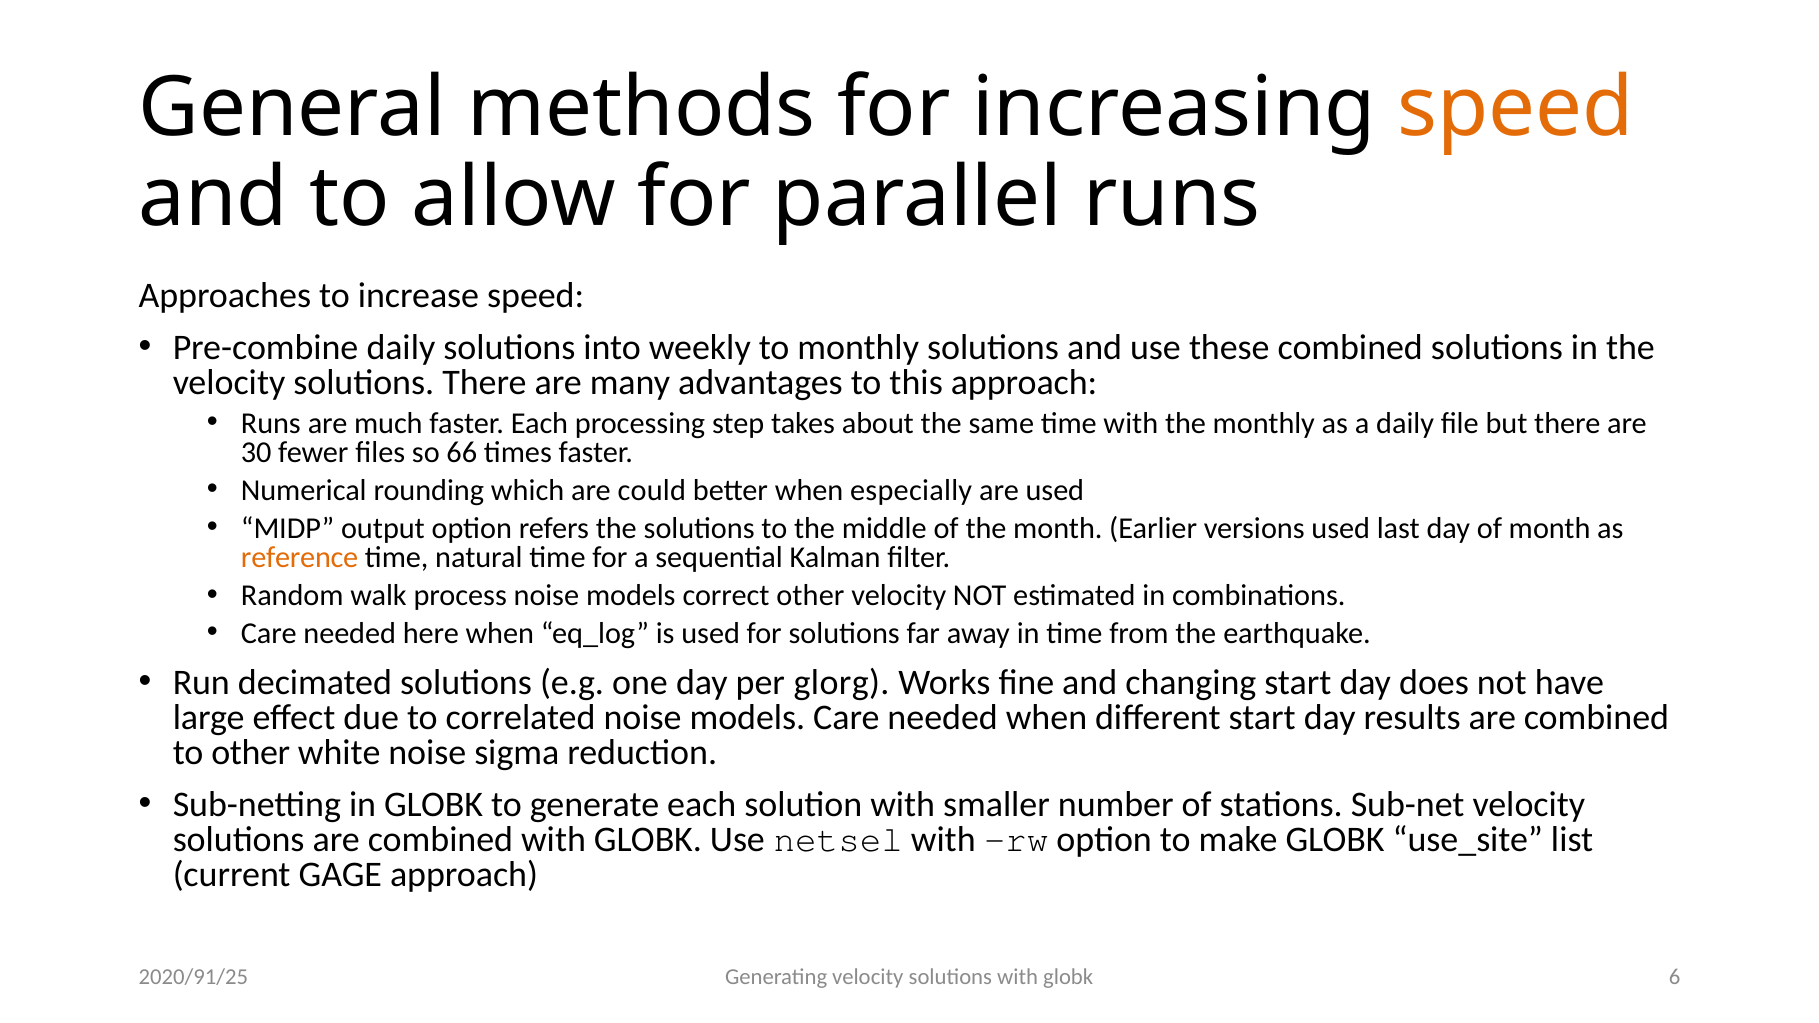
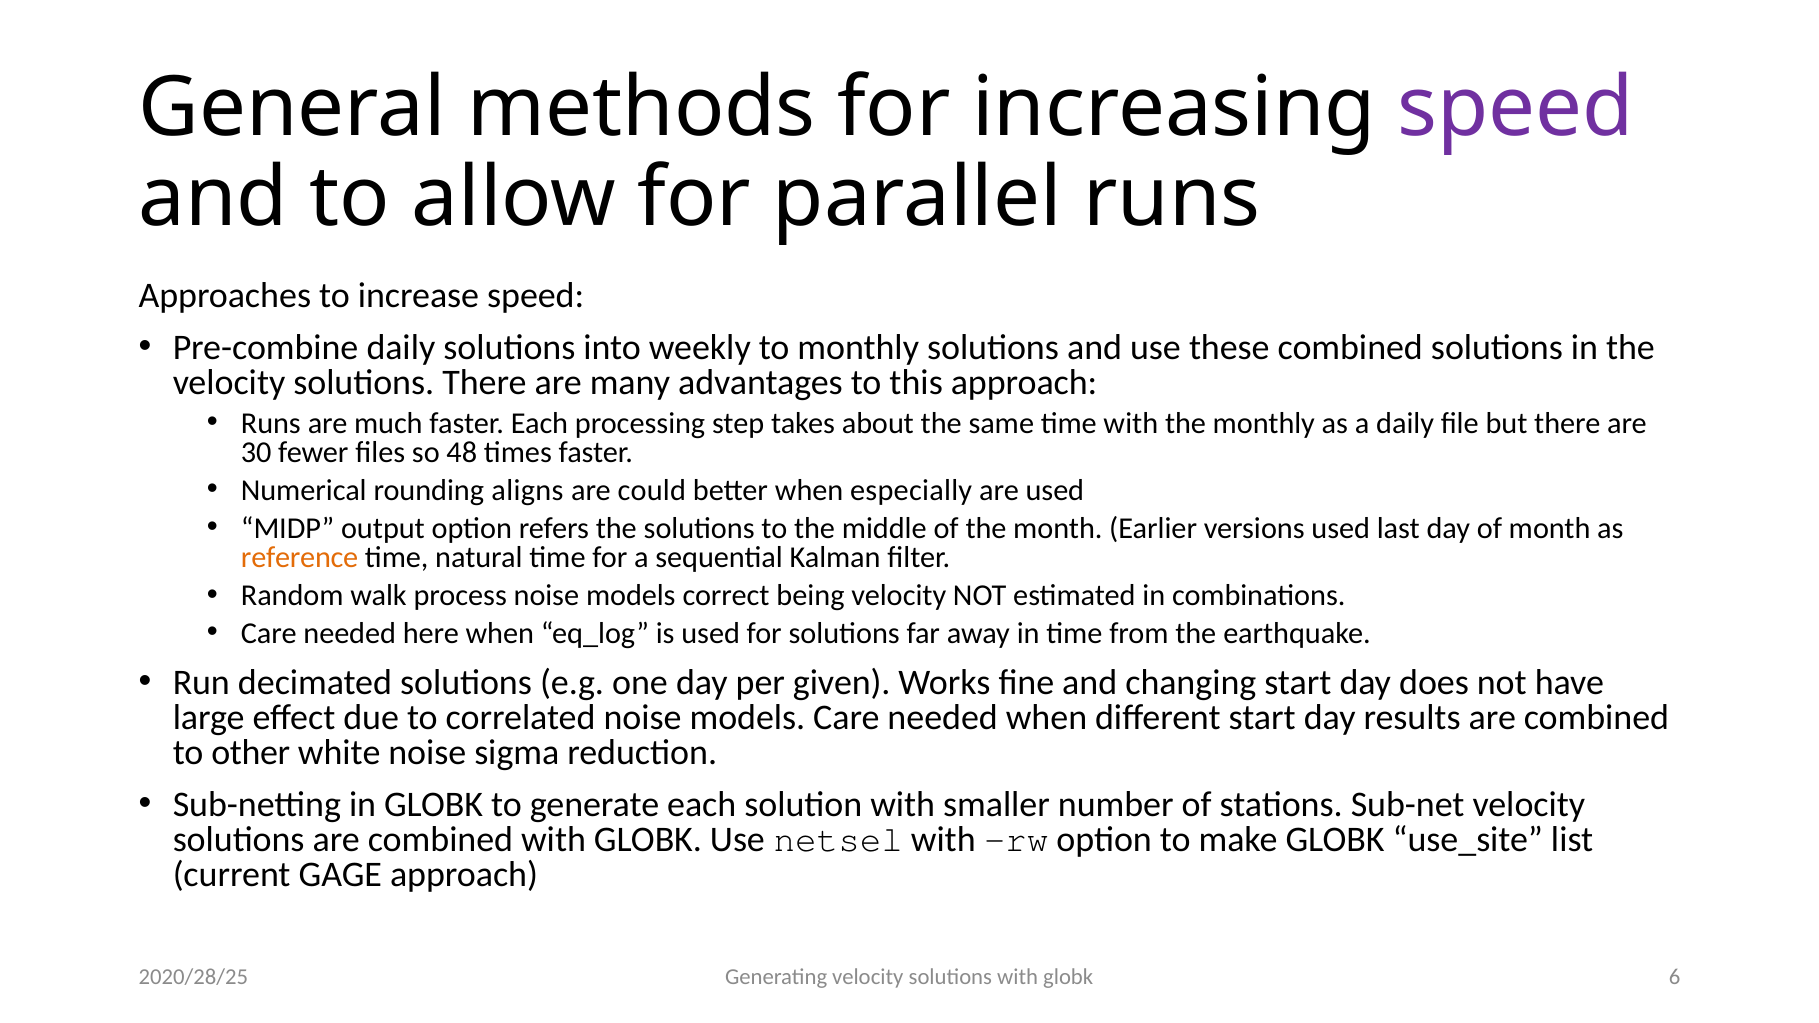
speed colour: orange -> purple (1516, 108)
66: 66 -> 48 (462, 453)
which: which -> aligns (527, 491)
correct other: other -> being (810, 596)
glorg: glorg -> given (842, 683)
2020/91/25: 2020/91/25 -> 2020/28/25 (193, 977)
